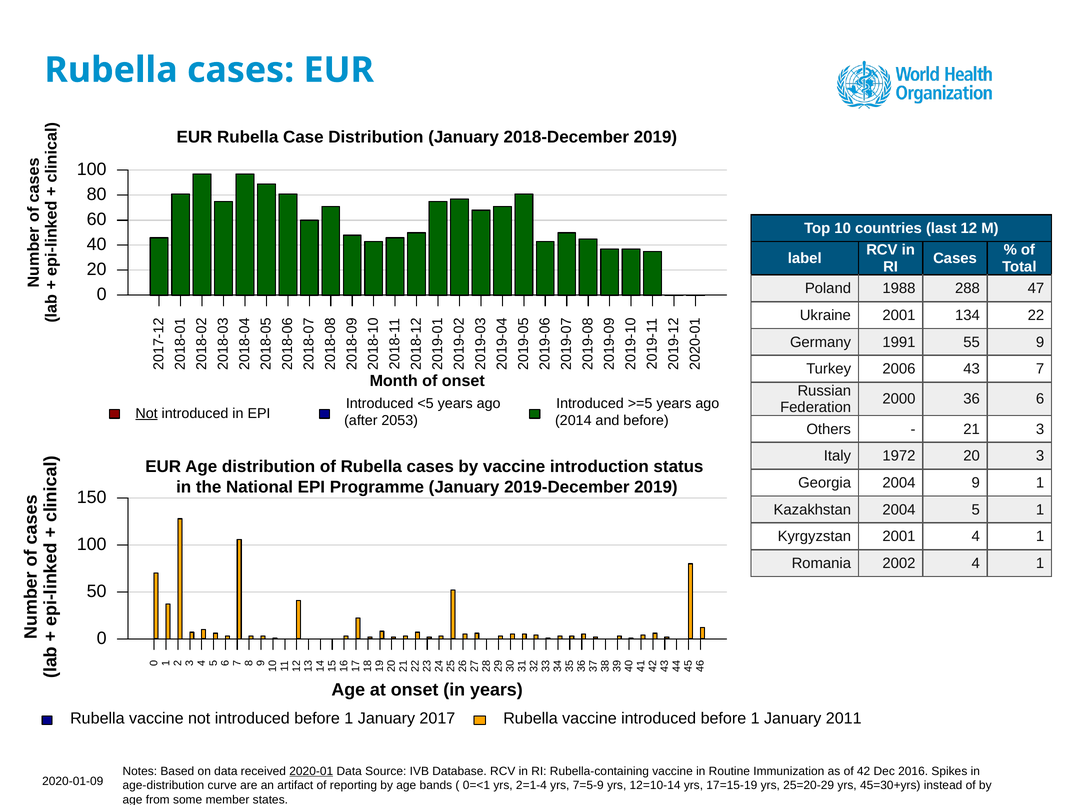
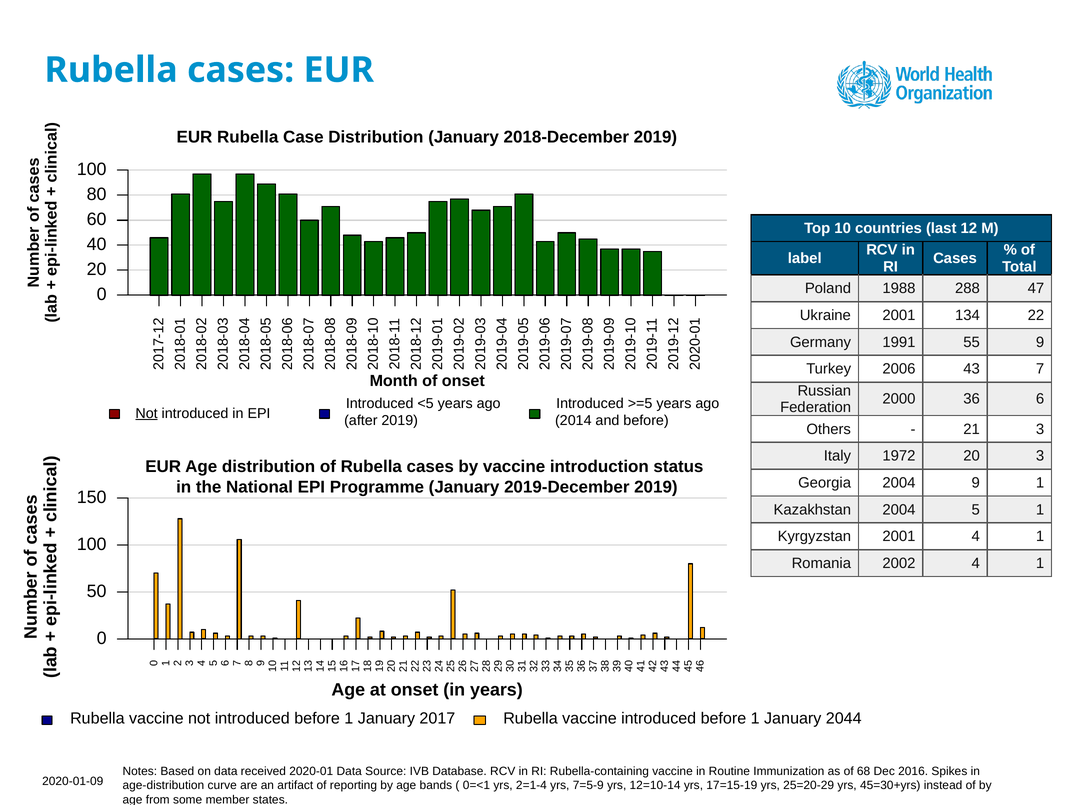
after 2053: 2053 -> 2019 (400, 420)
2011: 2011 -> 2044 (844, 718)
2020-01 underline: present -> none (311, 771)
42: 42 -> 68 (864, 771)
